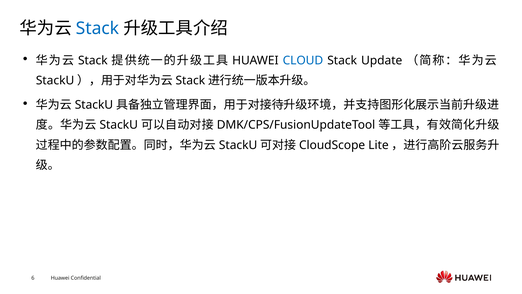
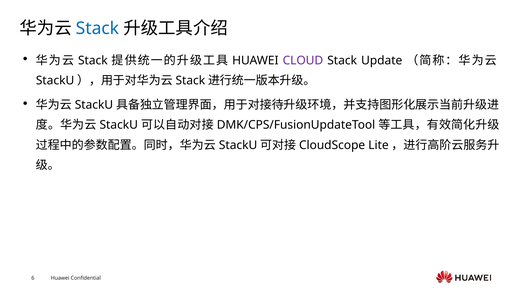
CLOUD colour: blue -> purple (303, 60)
